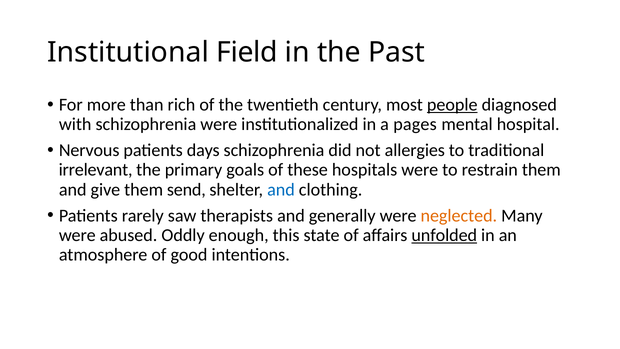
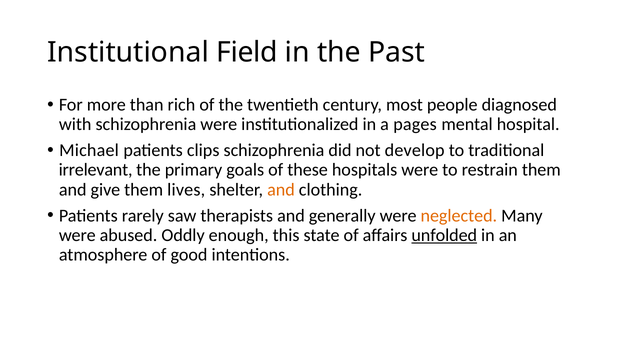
people underline: present -> none (452, 105)
Nervous: Nervous -> Michael (89, 150)
days: days -> clips (203, 150)
allergies: allergies -> develop (415, 150)
send: send -> lives (186, 189)
and colour: blue -> orange (281, 189)
